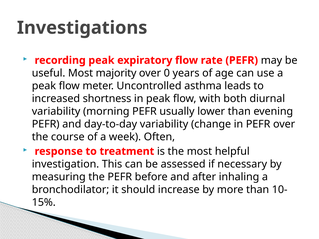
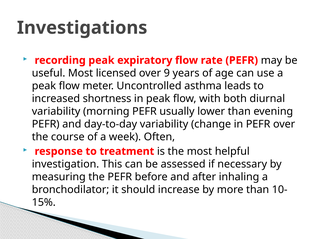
majority: majority -> licensed (116, 73)
0: 0 -> 9 (167, 73)
